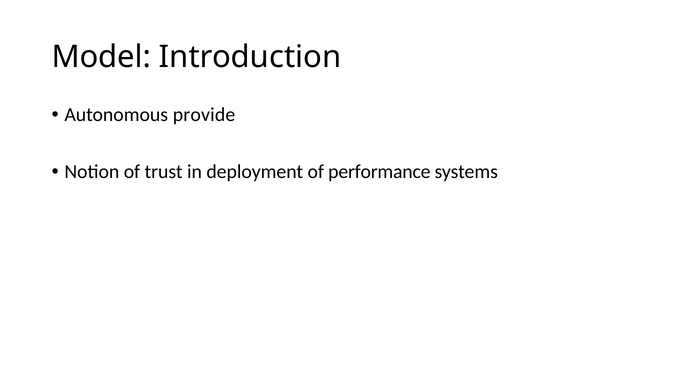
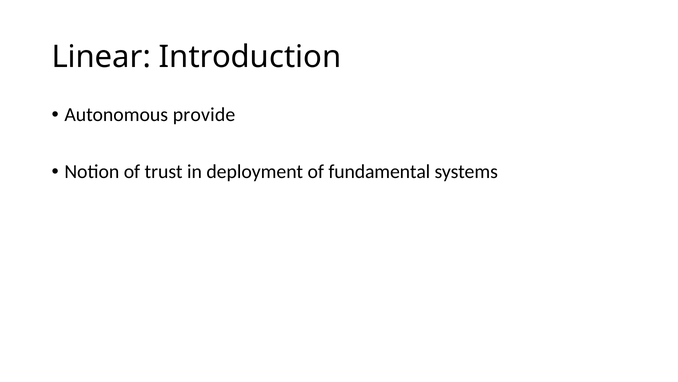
Model: Model -> Linear (101, 57)
performance: performance -> fundamental (379, 171)
